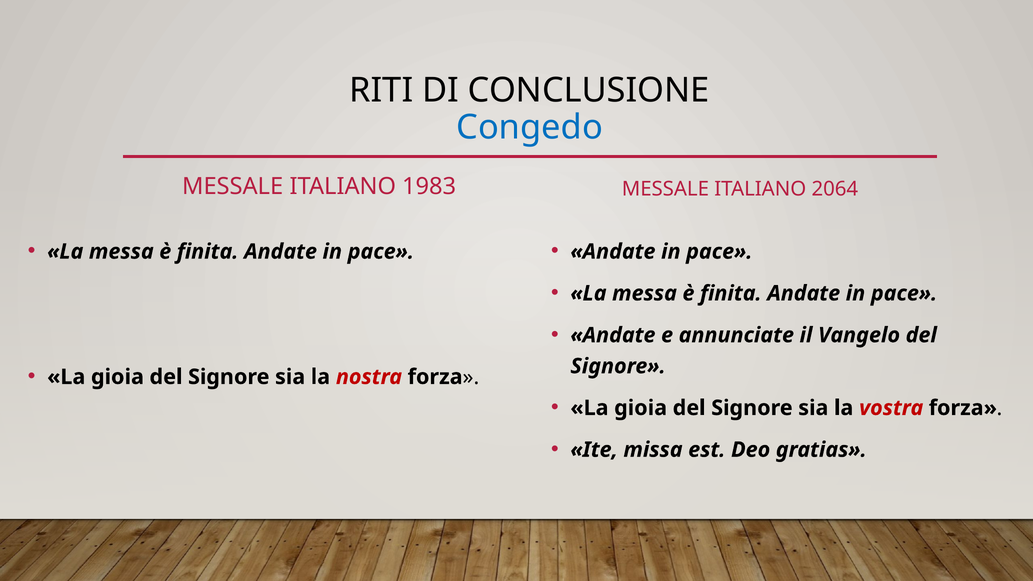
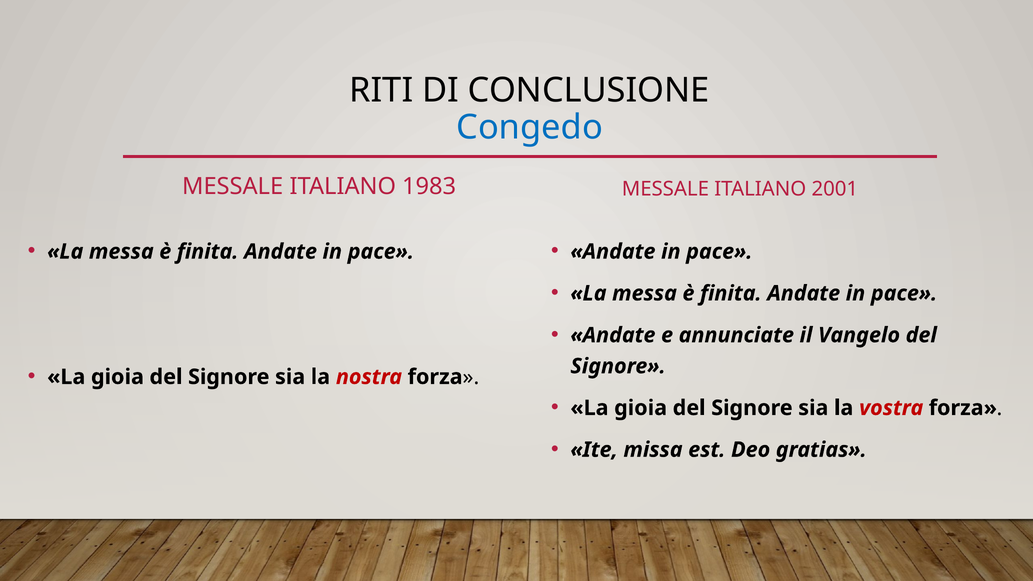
2064: 2064 -> 2001 (835, 189)
